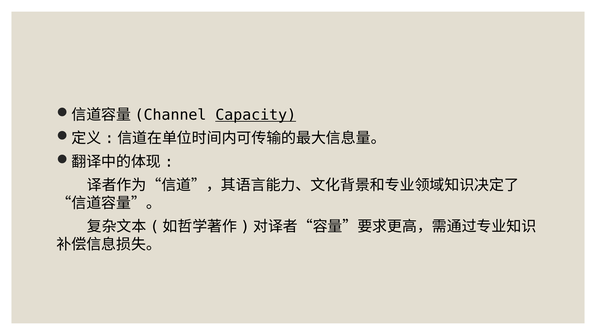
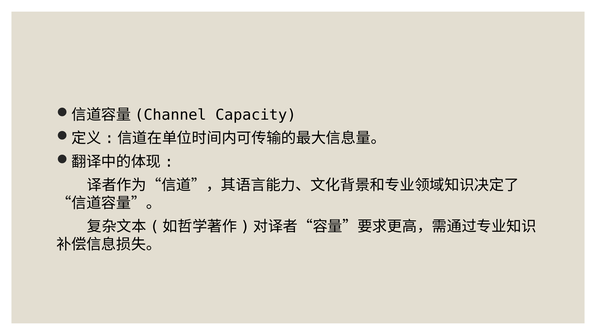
Capacity underline: present -> none (256, 115)
